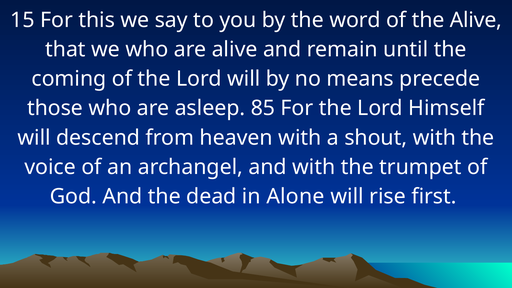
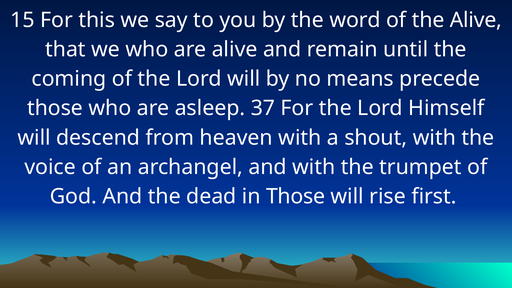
85: 85 -> 37 (263, 108)
in Alone: Alone -> Those (296, 197)
